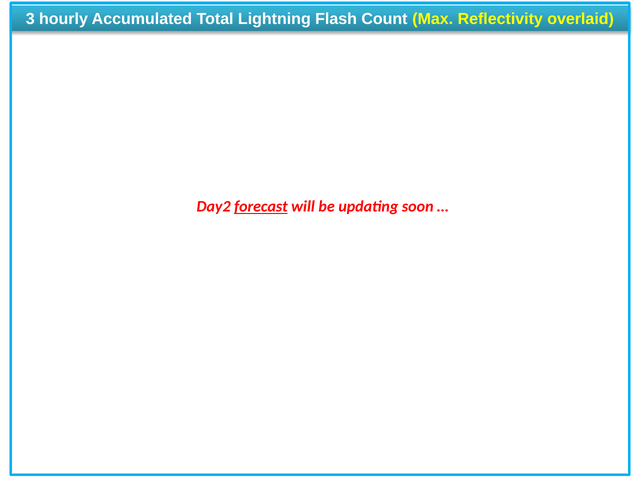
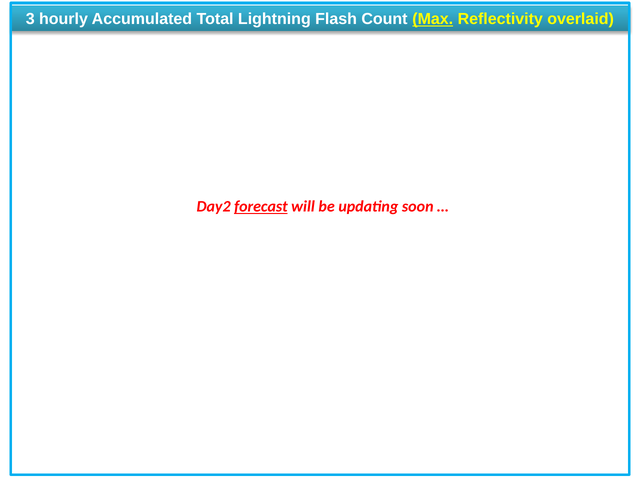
Max underline: none -> present (433, 19)
